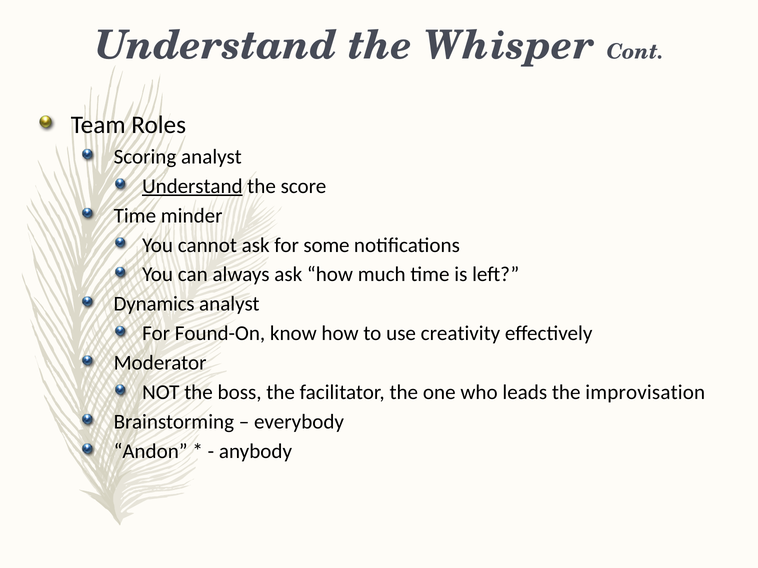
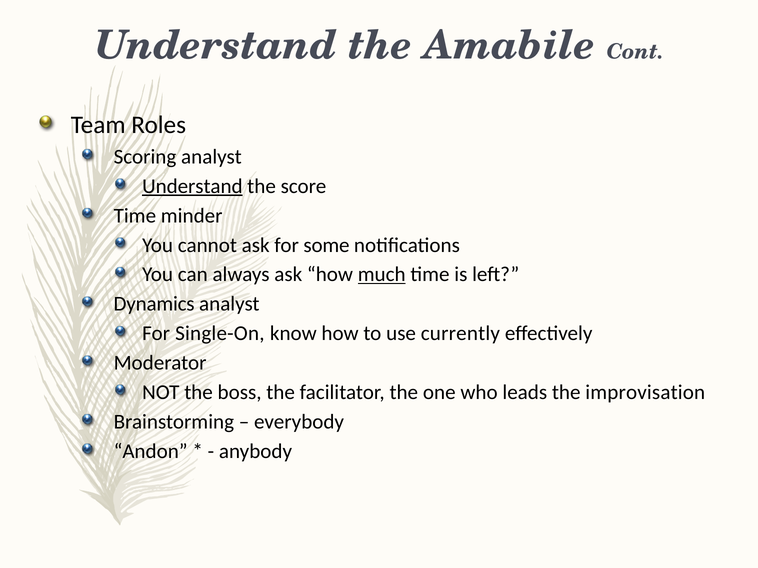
Whisper: Whisper -> Amabile (509, 45)
much underline: none -> present (382, 275)
Found-On: Found-On -> Single-On (220, 334)
creativity: creativity -> currently (460, 334)
